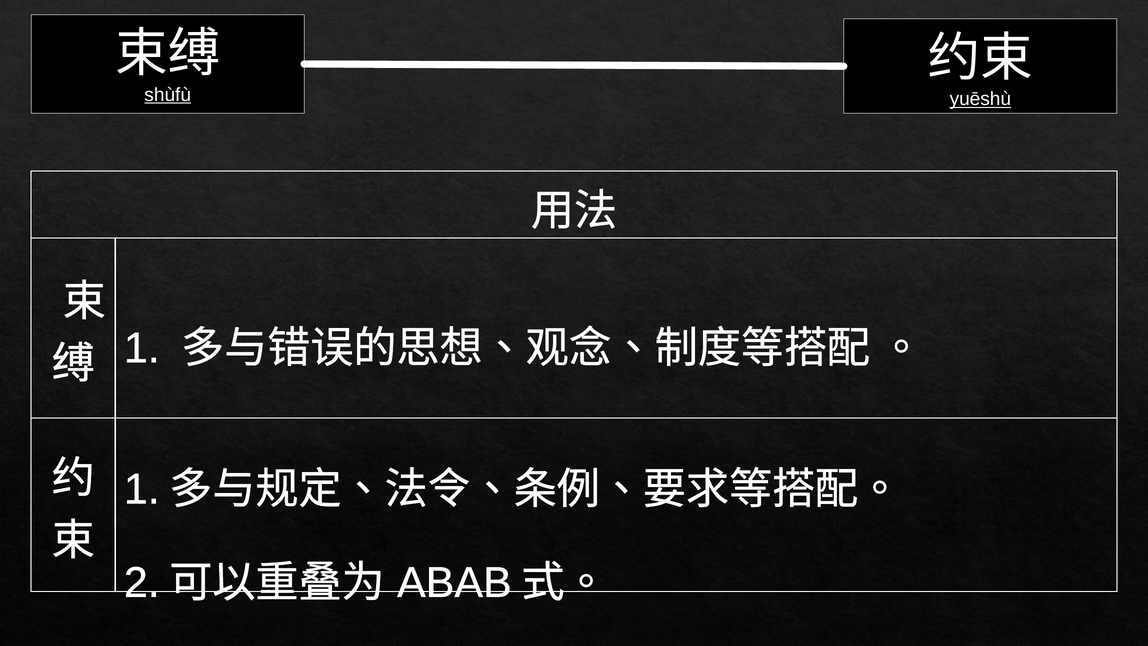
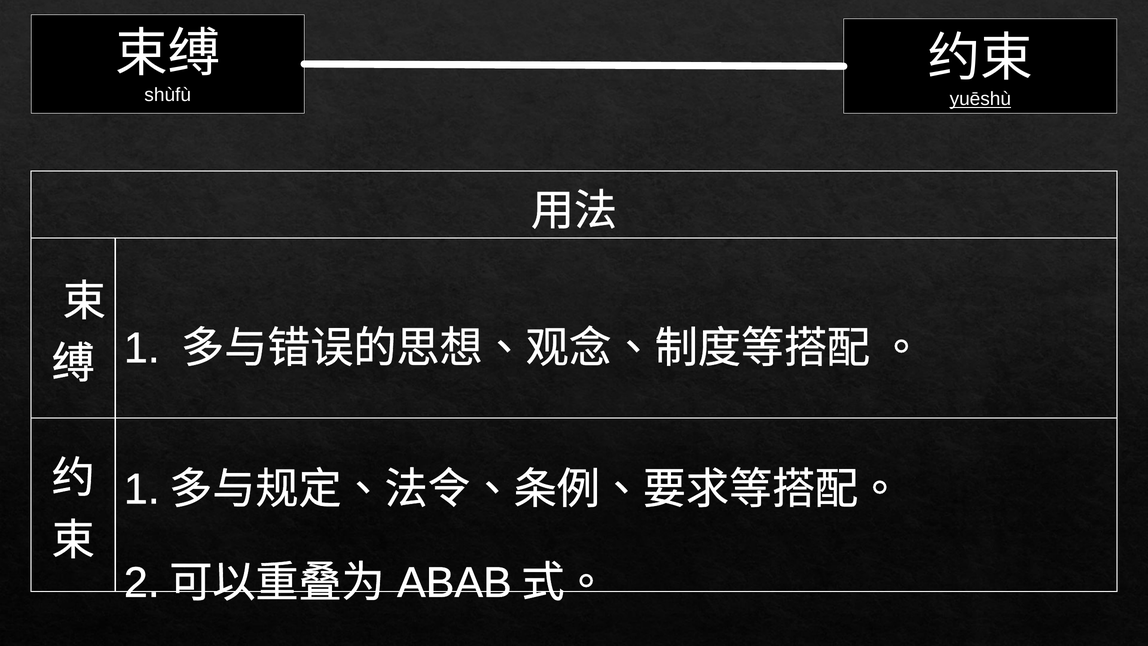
shùfù underline: present -> none (168, 95)
